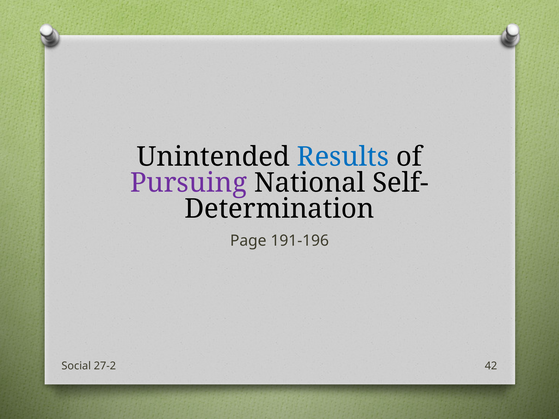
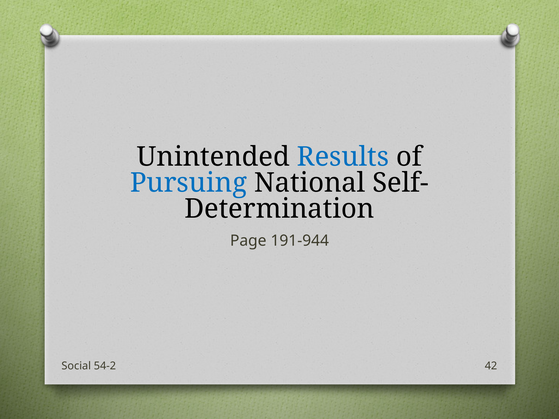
Pursuing colour: purple -> blue (189, 183)
191-196: 191-196 -> 191-944 (300, 241)
27-2: 27-2 -> 54-2 (105, 366)
